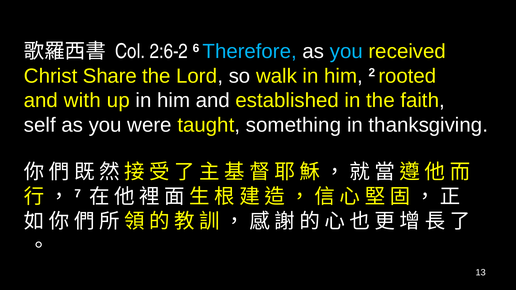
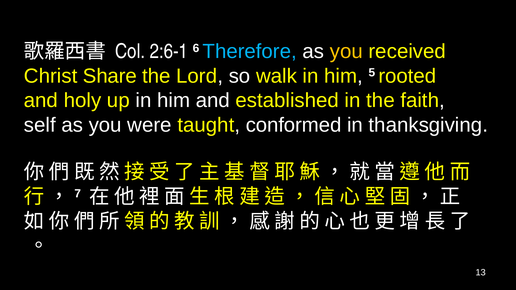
2:6-2: 2:6-2 -> 2:6-1 (169, 51)
you colour: light blue -> yellow (346, 51)
2: 2 -> 5 (372, 73)
with: with -> holy (82, 101)
something: something -> conformed (294, 125)
